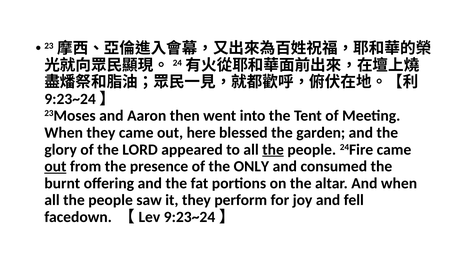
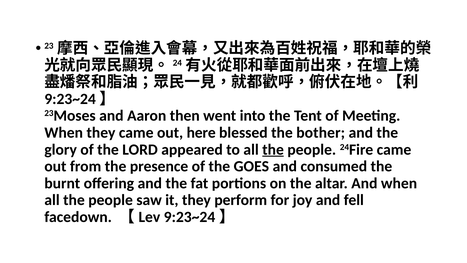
garden: garden -> bother (321, 133)
out underline: present -> none (55, 166)
ONLY: ONLY -> GOES (251, 166)
